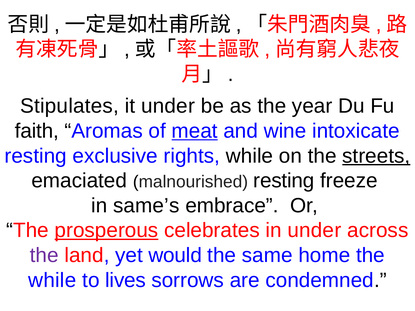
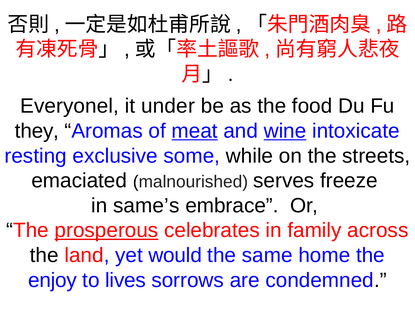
Stipulates: Stipulates -> Everyonel (70, 106)
year: year -> food (312, 106)
faith: faith -> they (37, 131)
wine underline: none -> present (285, 131)
rights: rights -> some (192, 156)
streets underline: present -> none (376, 156)
malnourished resting: resting -> serves (284, 181)
in under: under -> family (314, 231)
the colour: purple -> black (44, 256)
while: while -> enjoy (52, 280)
